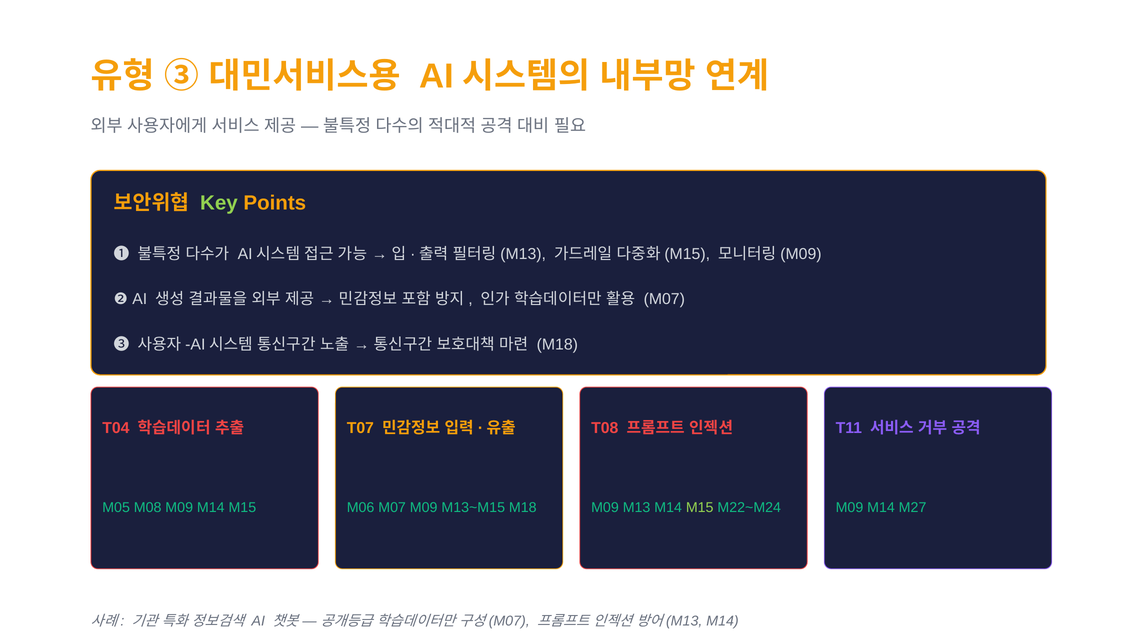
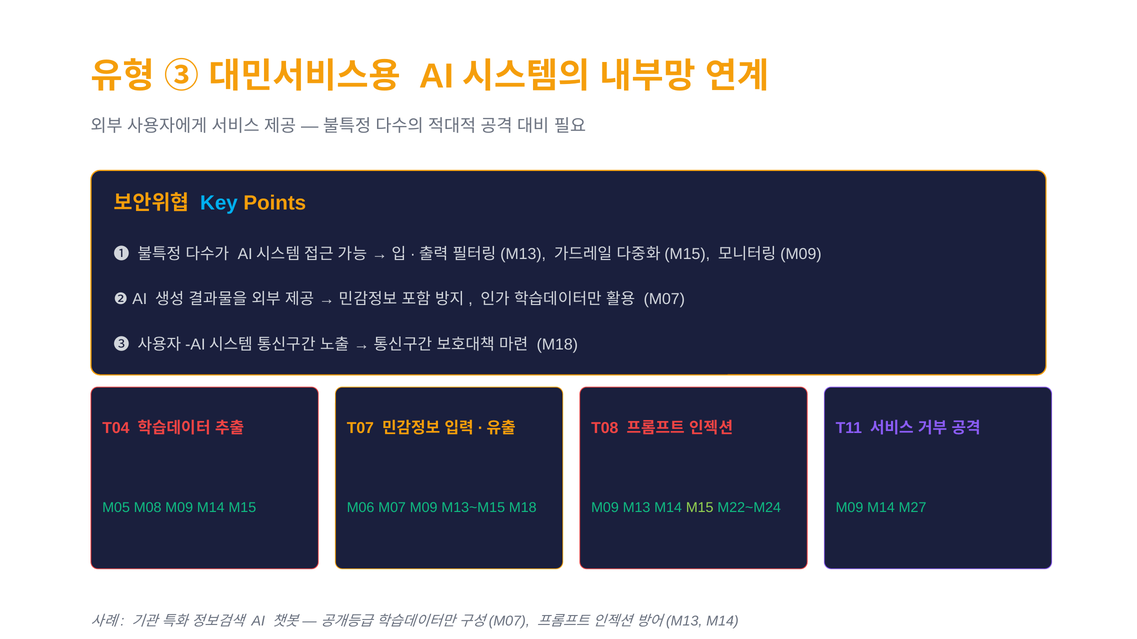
Key colour: light green -> light blue (219, 203)
